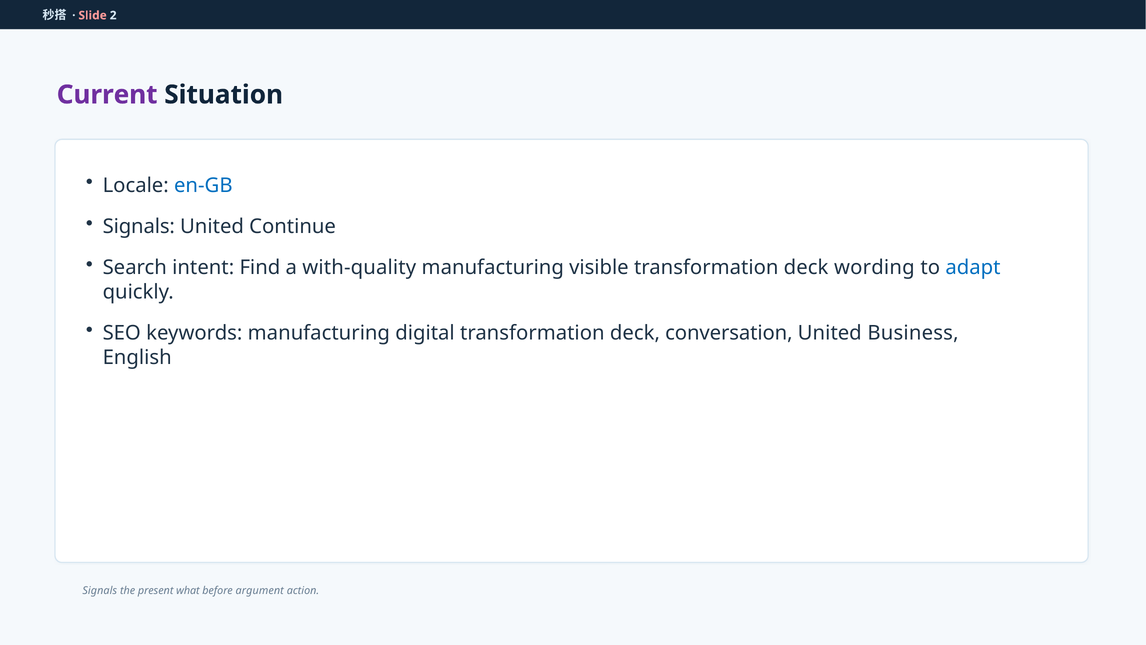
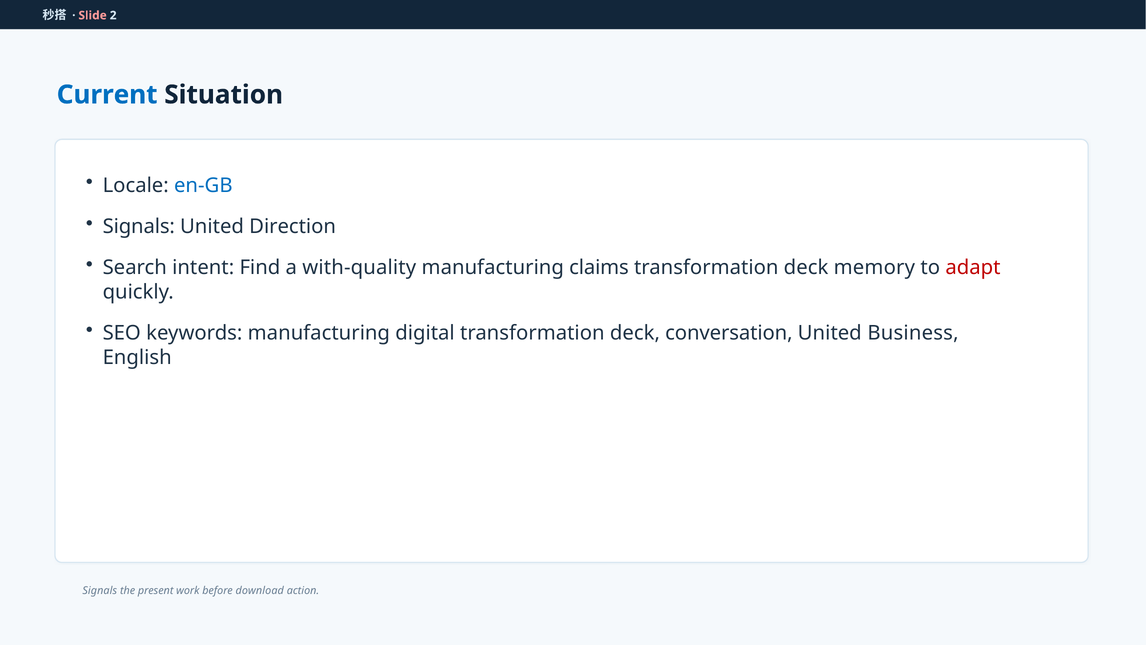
Current colour: purple -> blue (107, 95)
Continue: Continue -> Direction (293, 227)
visible: visible -> claims (599, 268)
wording: wording -> memory (874, 268)
adapt colour: blue -> red (973, 268)
what: what -> work (188, 590)
argument: argument -> download (260, 590)
